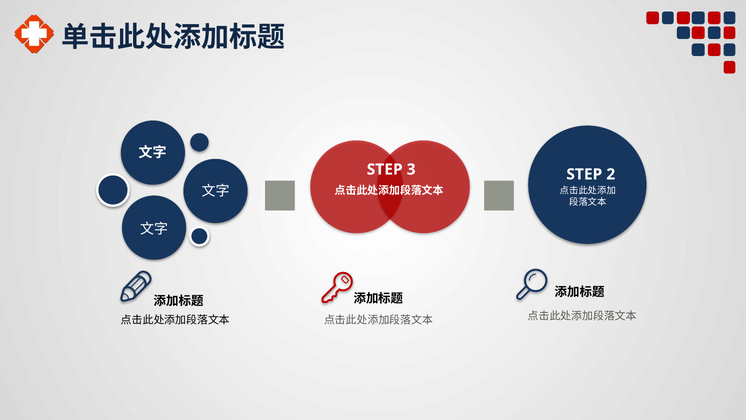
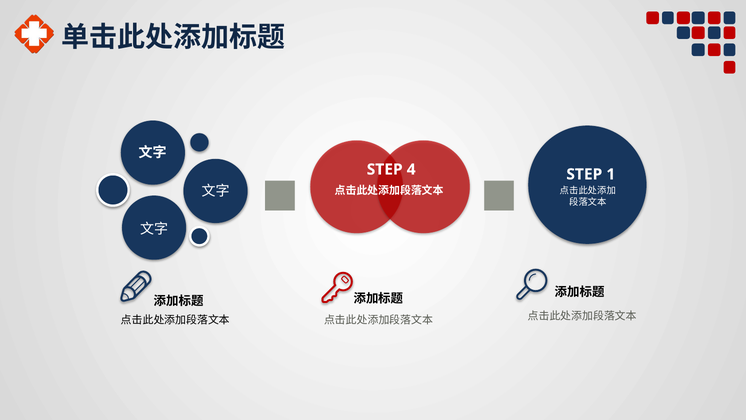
3: 3 -> 4 (411, 169)
2: 2 -> 1 (611, 174)
